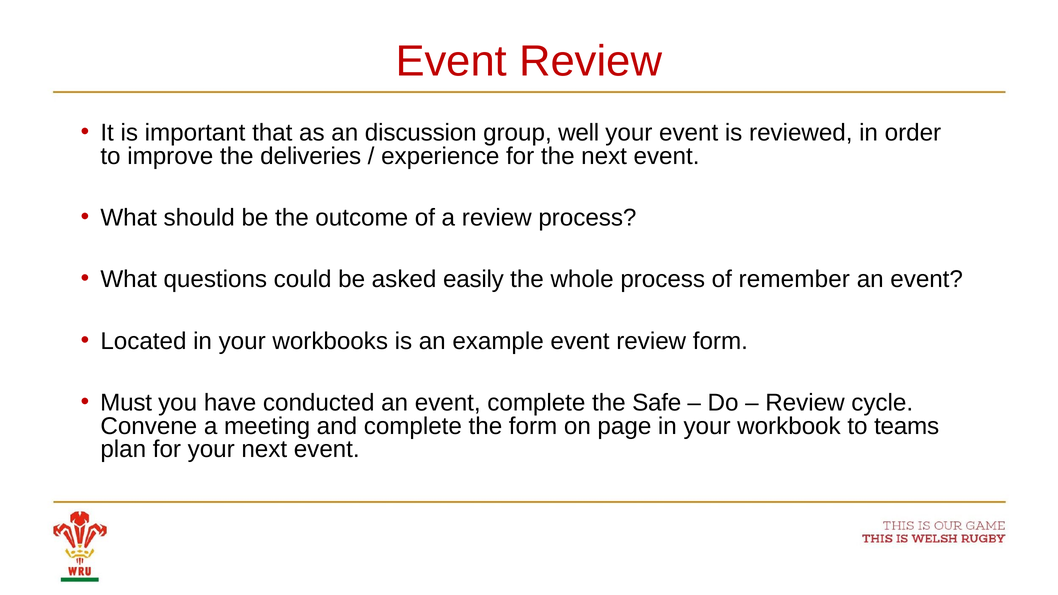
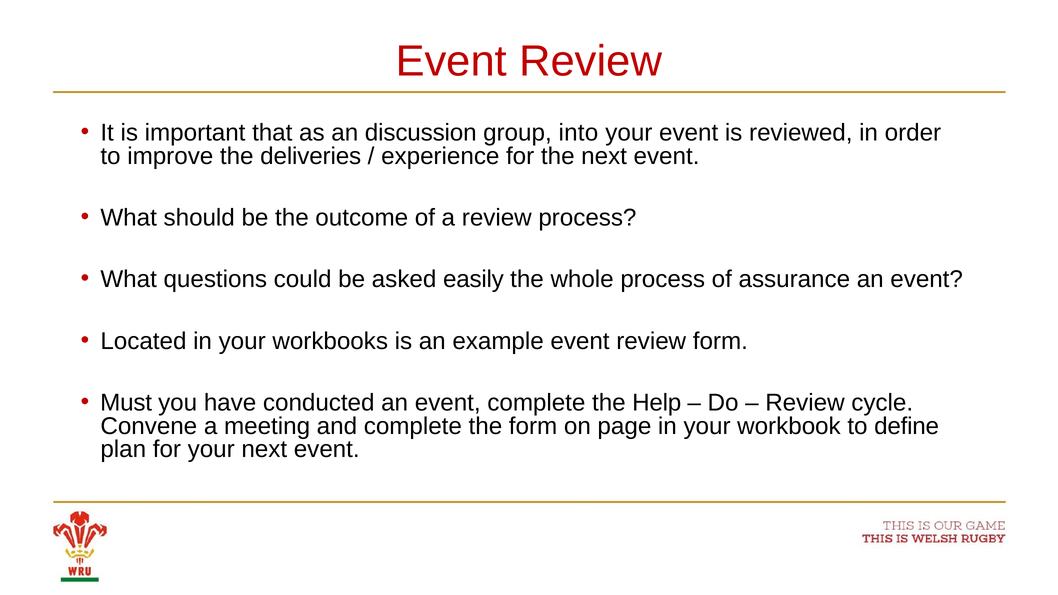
well: well -> into (578, 133)
remember: remember -> assurance (794, 279)
Safe: Safe -> Help (657, 403)
teams: teams -> define (907, 426)
